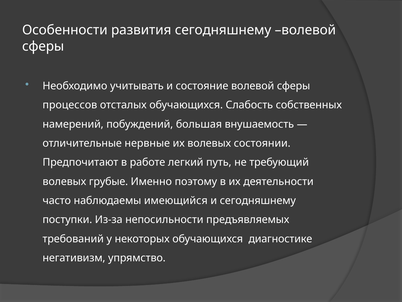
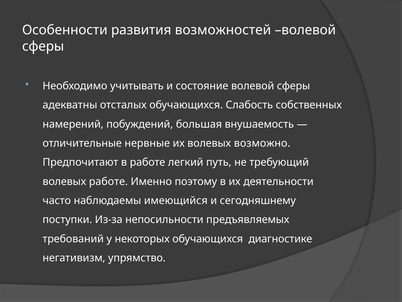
развития сегодняшнему: сегодняшнему -> возможностей (223, 30)
процессов: процессов -> адекватны (70, 105)
состоянии: состоянии -> возможно (262, 143)
волевых грубые: грубые -> работе (108, 181)
